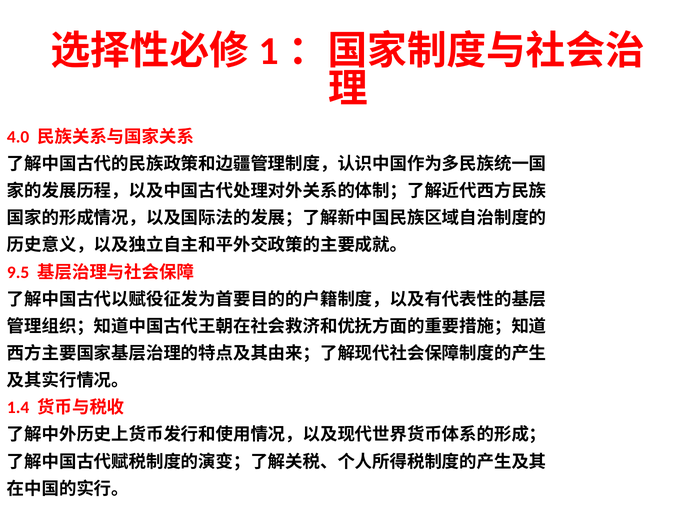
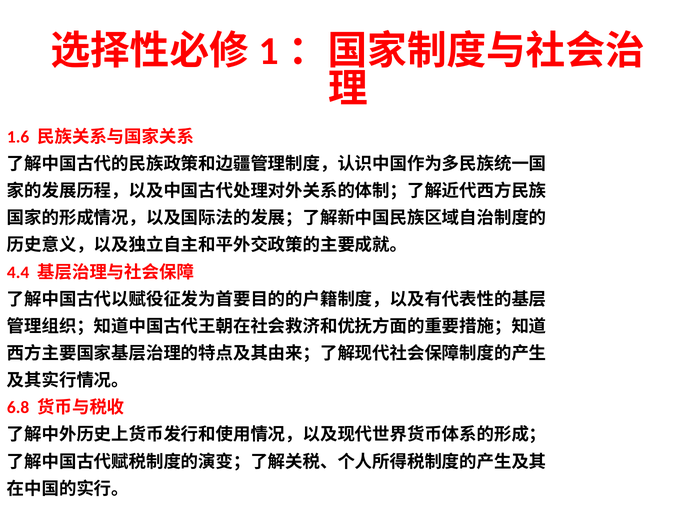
4.0: 4.0 -> 1.6 (18, 137)
9.5: 9.5 -> 4.4 (18, 272)
1.4: 1.4 -> 6.8 (18, 408)
